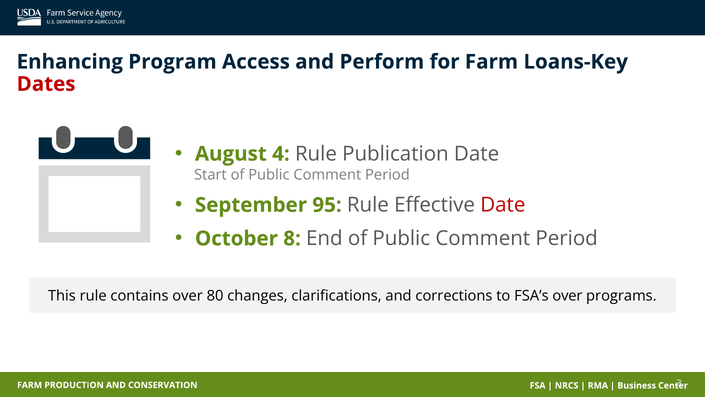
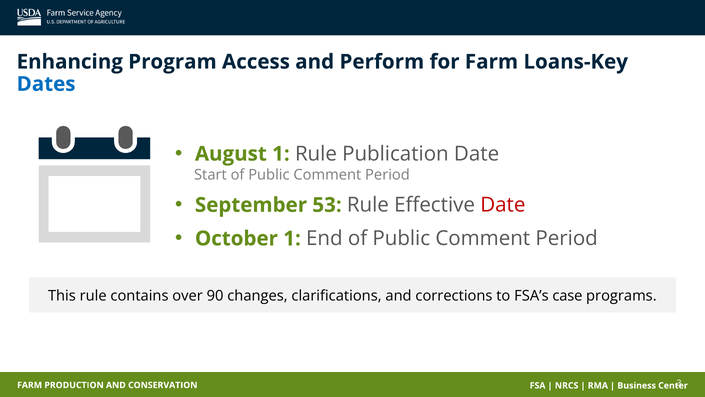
Dates colour: red -> blue (46, 84)
August 4: 4 -> 1 (281, 154)
95: 95 -> 53 (327, 205)
October 8: 8 -> 1 (292, 238)
80: 80 -> 90 (215, 296)
FSA’s over: over -> case (567, 296)
